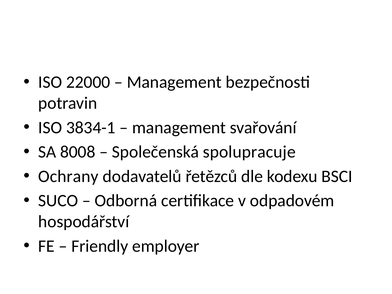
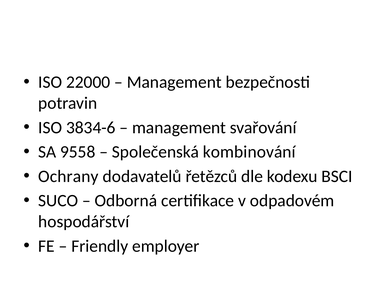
3834-1: 3834-1 -> 3834-6 (91, 128)
8008: 8008 -> 9558 (78, 152)
spolupracuje: spolupracuje -> kombinování (249, 152)
